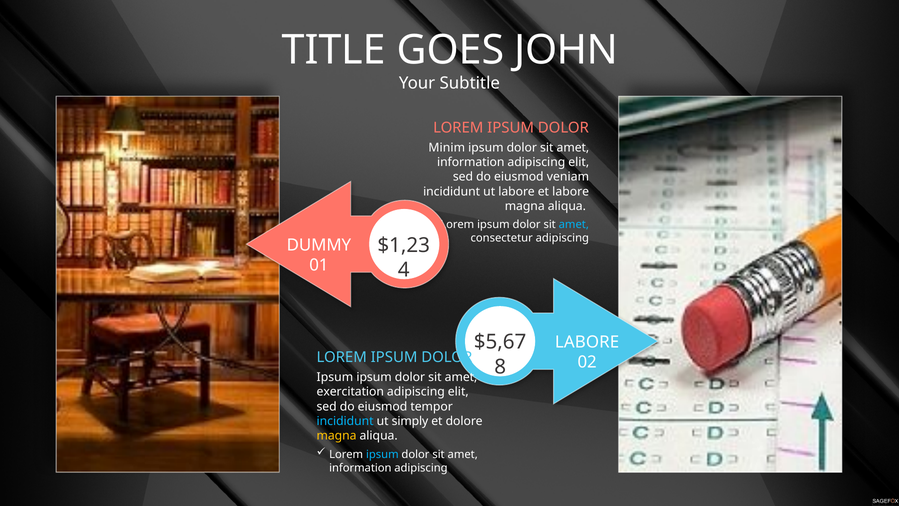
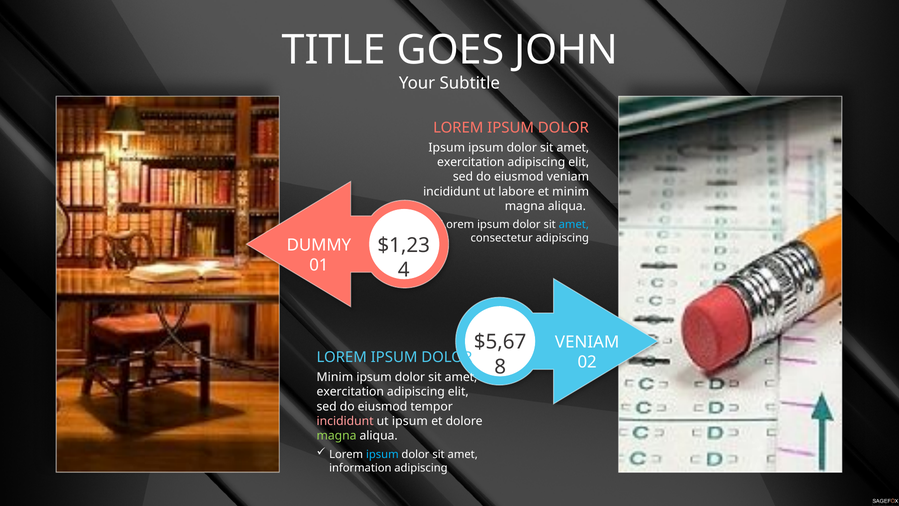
Minim: Minim -> Ipsum (447, 148)
information: information -> exercitation (471, 162)
et labore: labore -> minim (571, 191)
LABORE: LABORE -> VENIAM (587, 342)
Ipsum: Ipsum -> Minim (335, 377)
incididunt colour: light blue -> pink (345, 421)
ut simply: simply -> ipsum (410, 421)
magna colour: yellow -> light green (337, 436)
